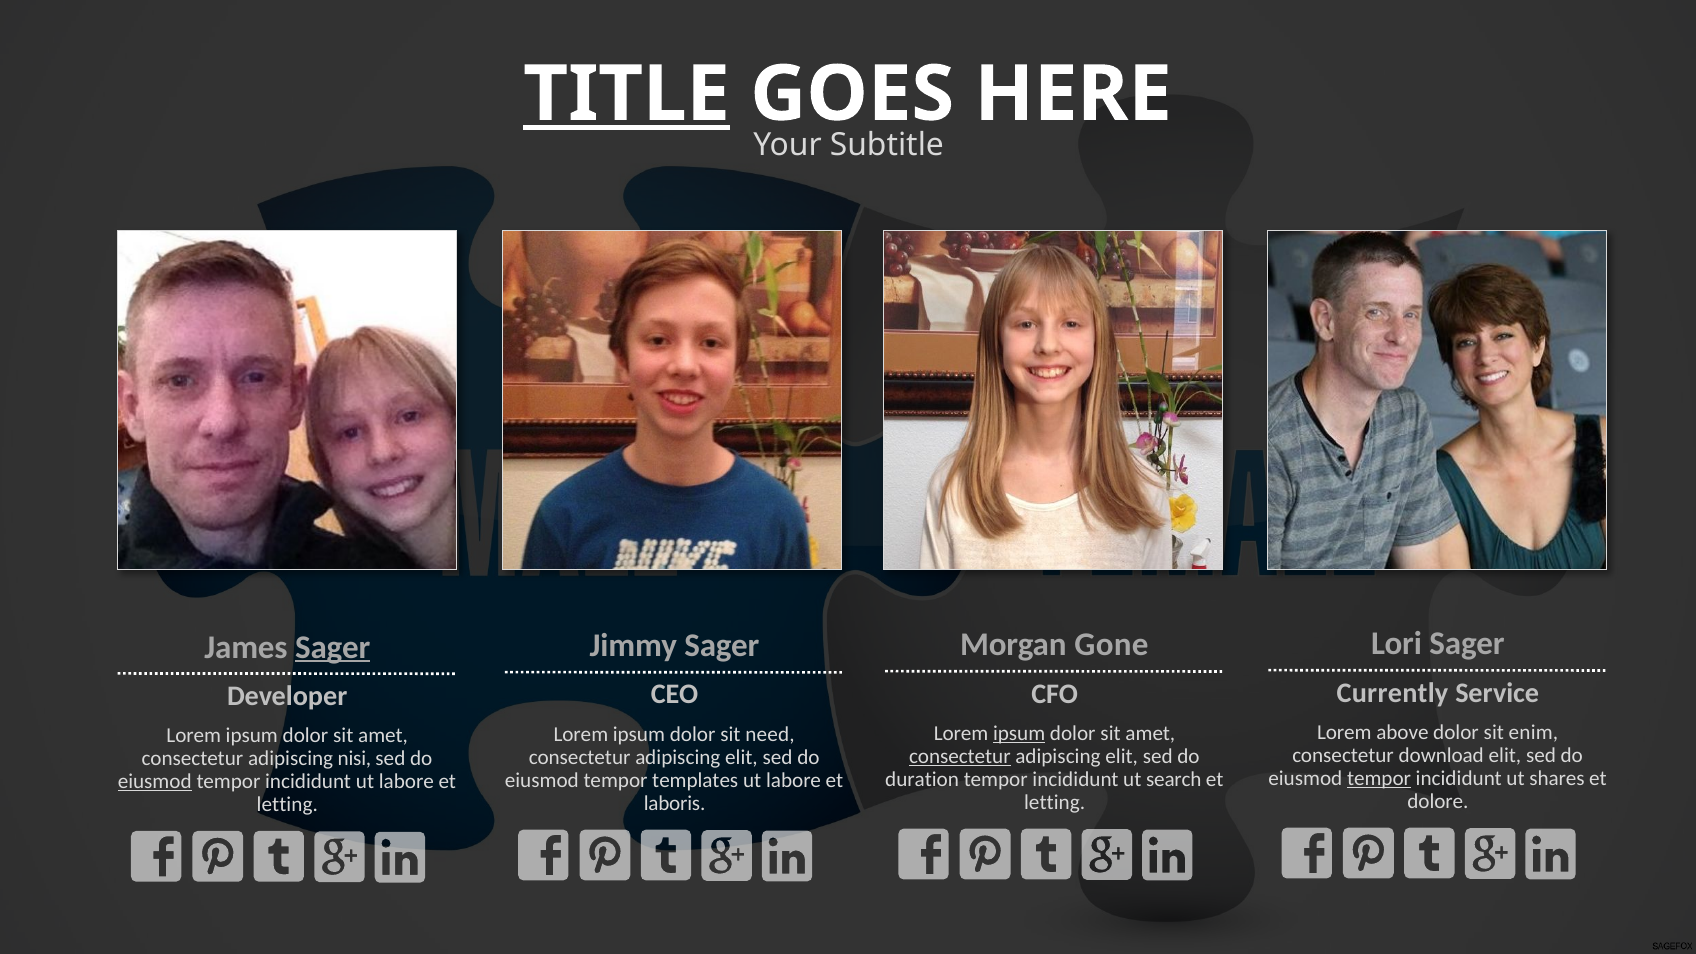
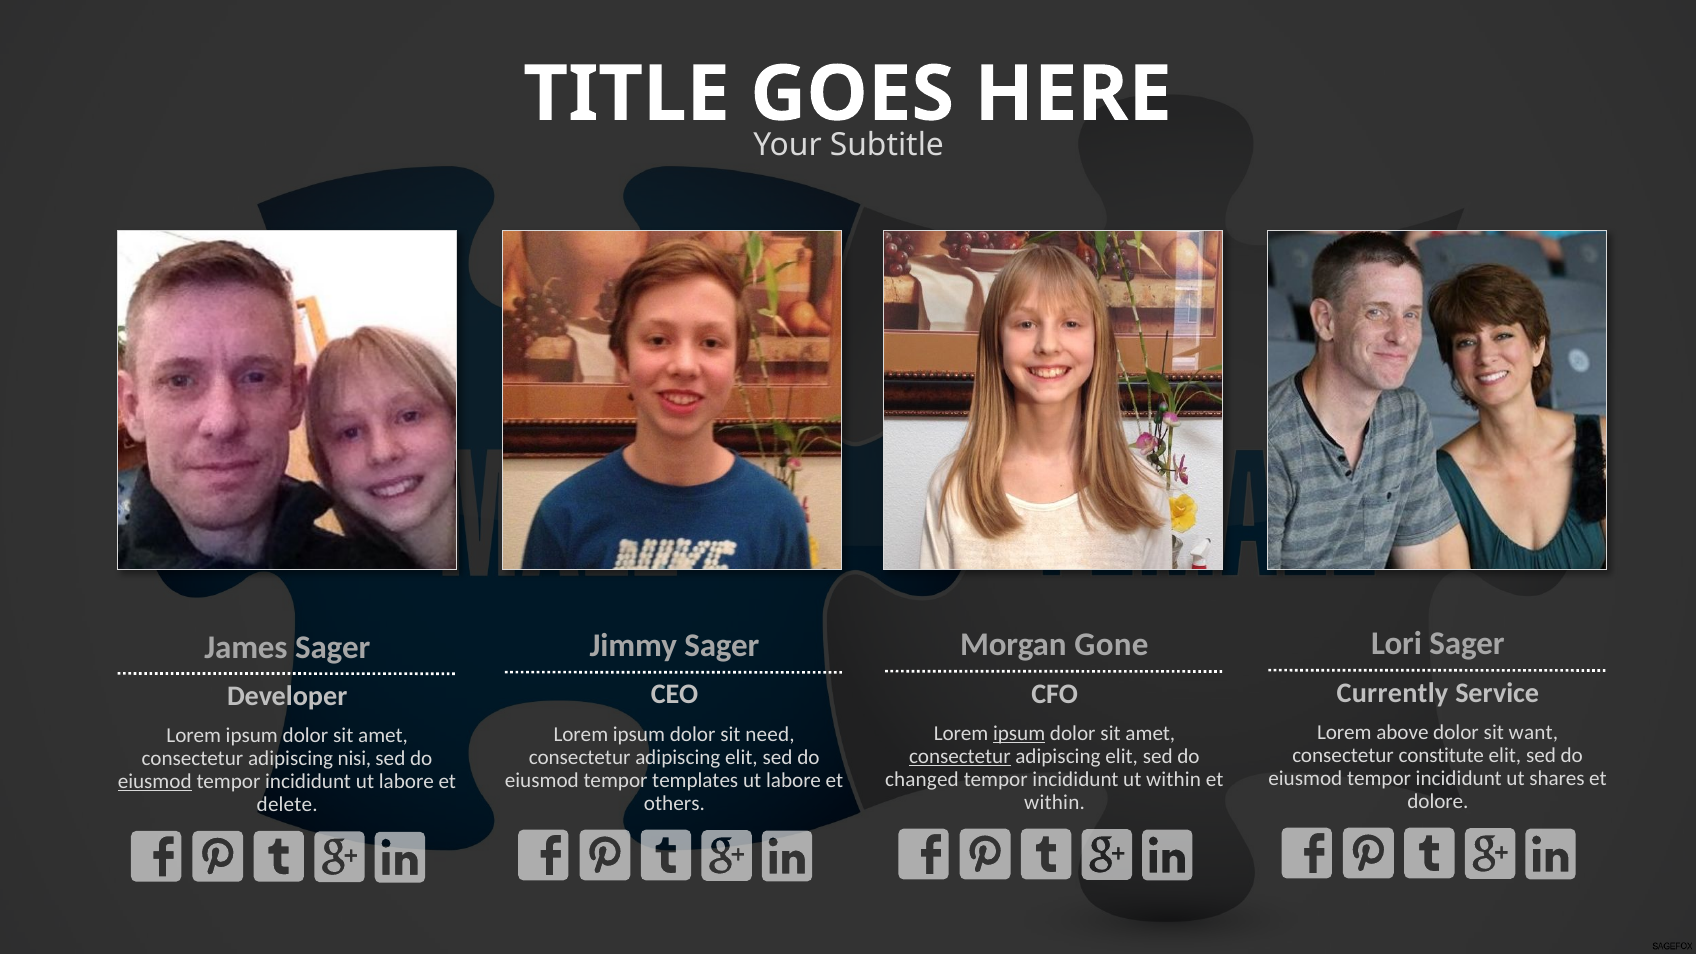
TITLE underline: present -> none (627, 94)
Sager underline: present -> none (333, 647)
enim: enim -> want (1533, 733)
download: download -> constitute (1441, 755)
tempor underline: present -> none (1379, 778)
duration: duration -> changed (922, 779)
ut search: search -> within (1174, 779)
letting: letting -> within (1055, 802)
laboris: laboris -> others (674, 803)
letting: letting -> delete (287, 804)
